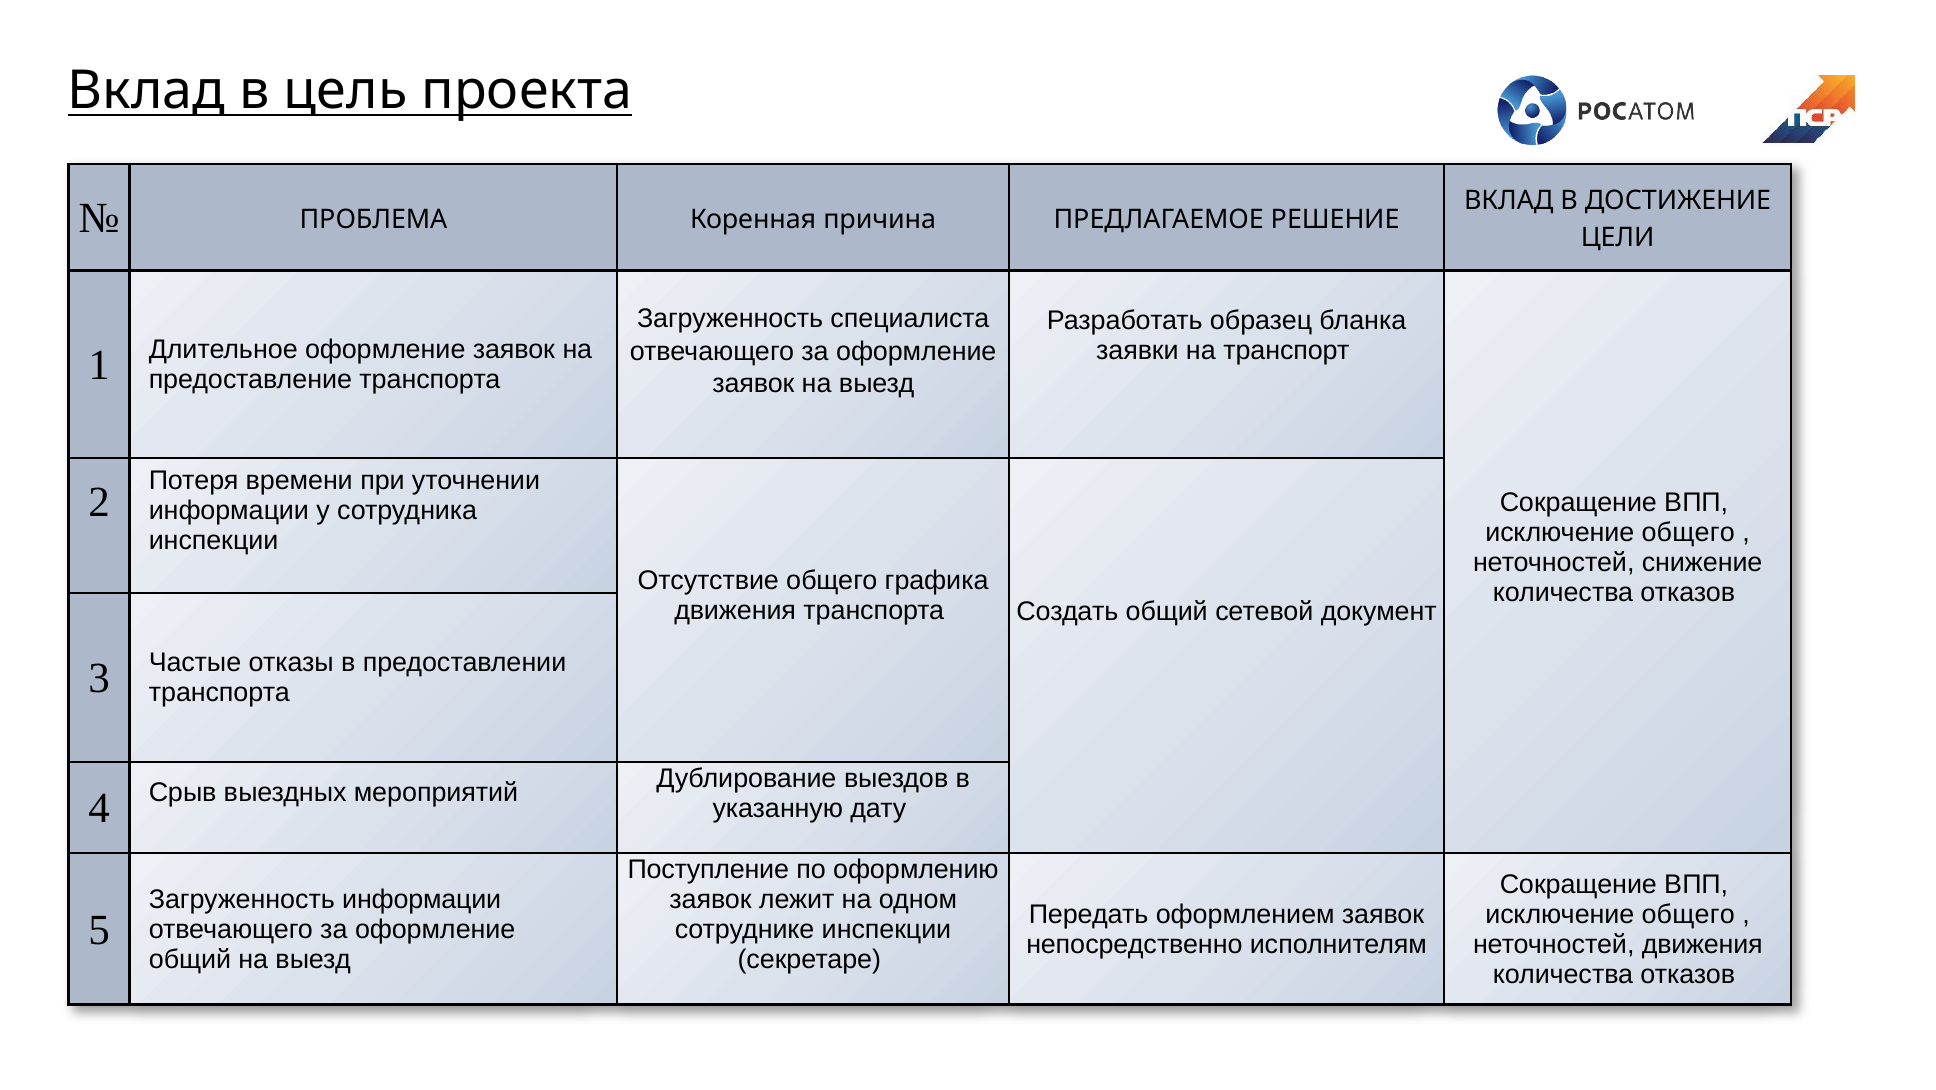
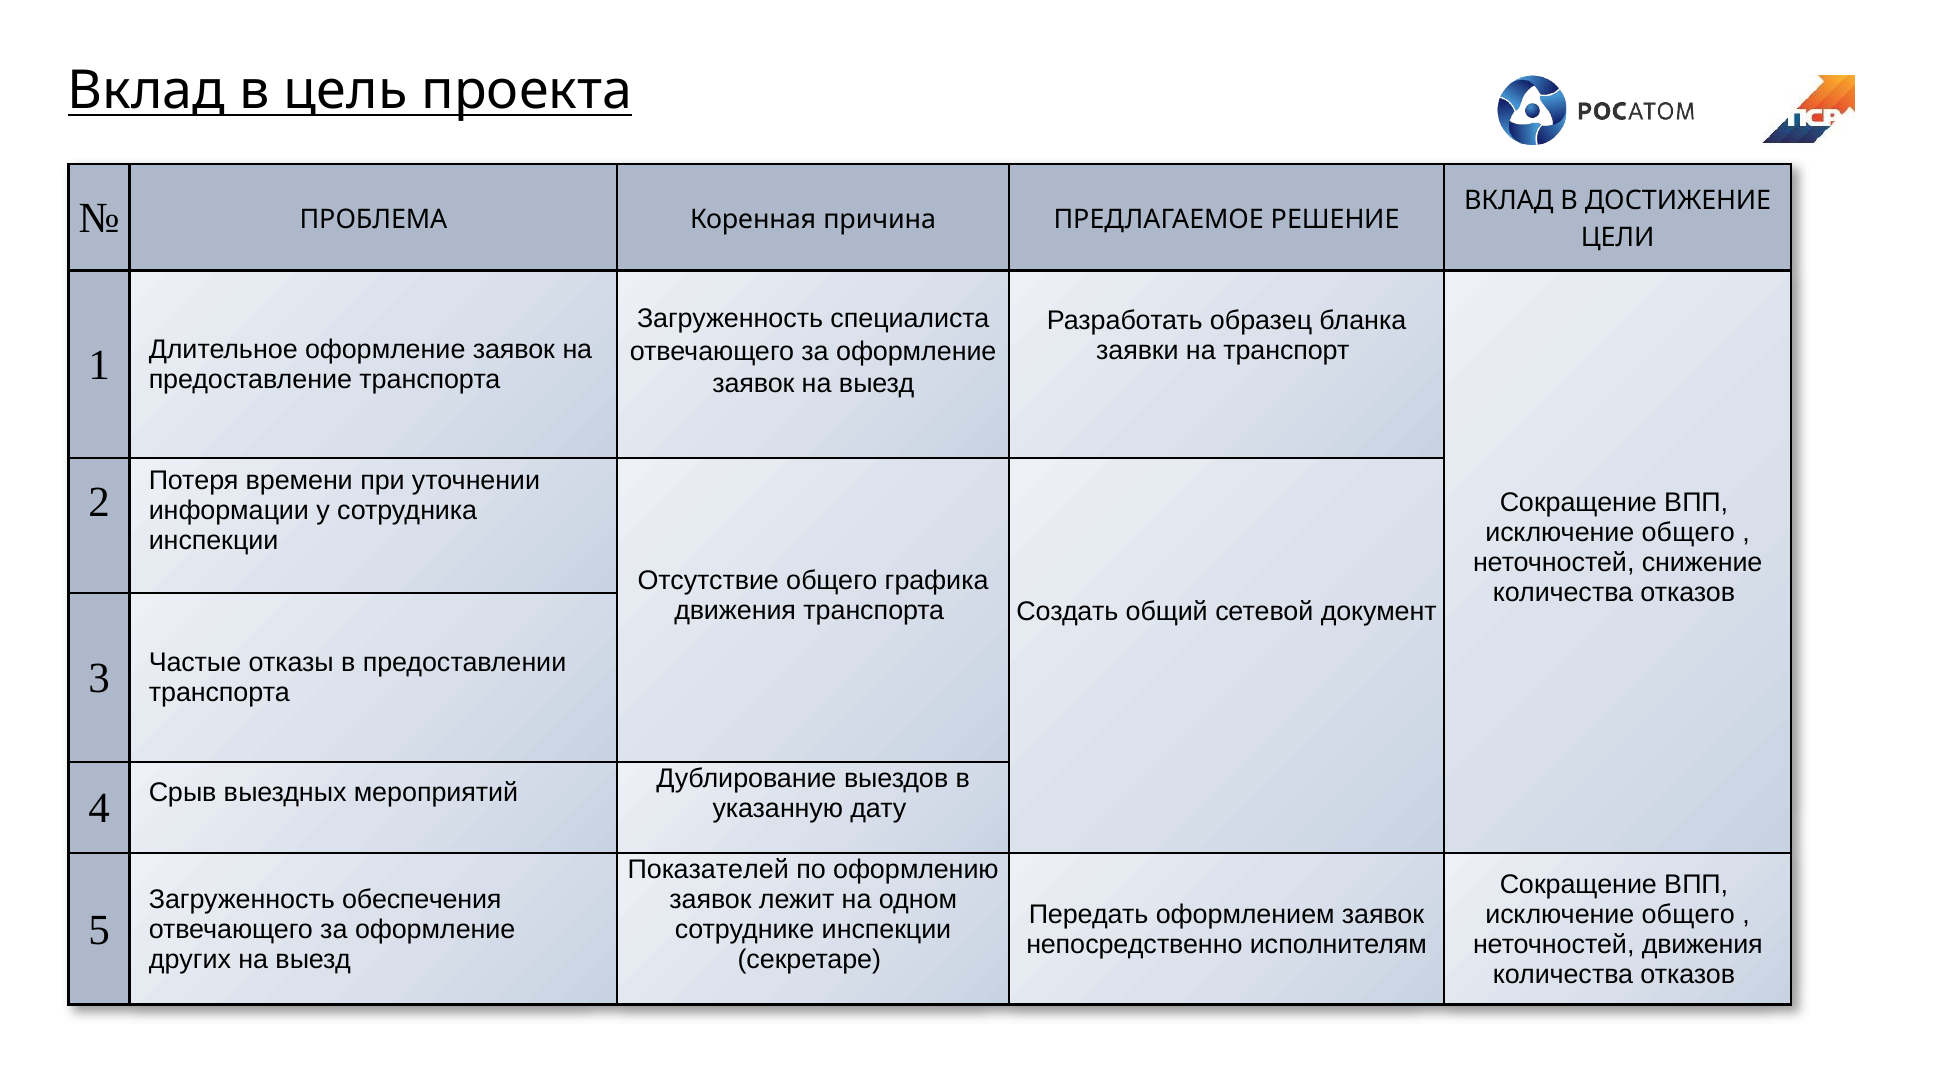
Поступление: Поступление -> Показателей (708, 870)
Загруженность информации: информации -> обеспечения (422, 899)
общий: общий -> других (190, 959)
